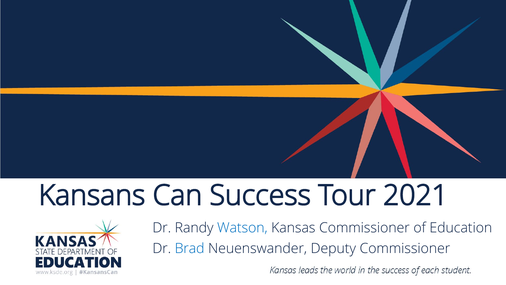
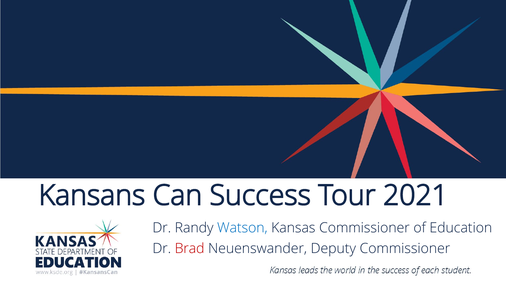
Brad colour: blue -> red (190, 248)
